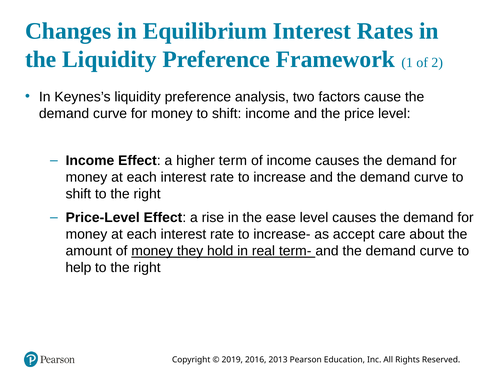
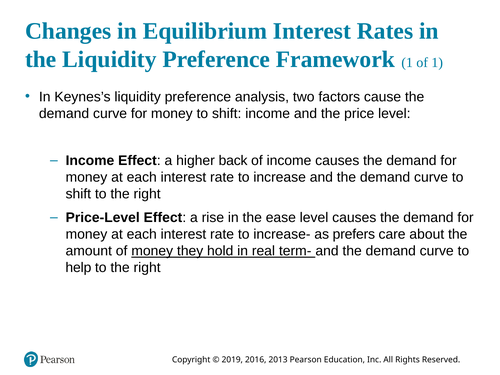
of 2: 2 -> 1 (437, 62)
term: term -> back (233, 161)
accept: accept -> prefers (354, 234)
